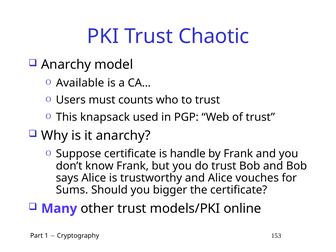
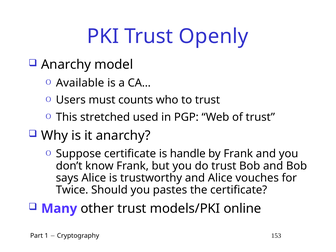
Chaotic: Chaotic -> Openly (214, 36)
knapsack: knapsack -> stretched (105, 117)
Sums: Sums -> Twice (72, 190)
bigger: bigger -> pastes (170, 190)
